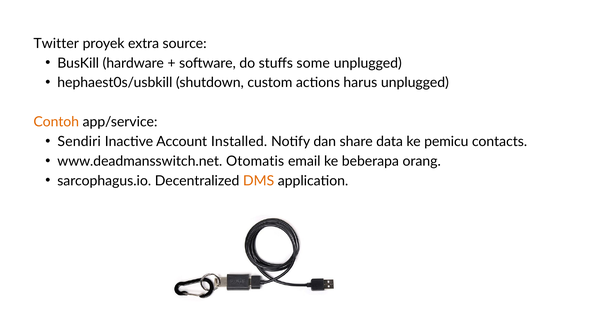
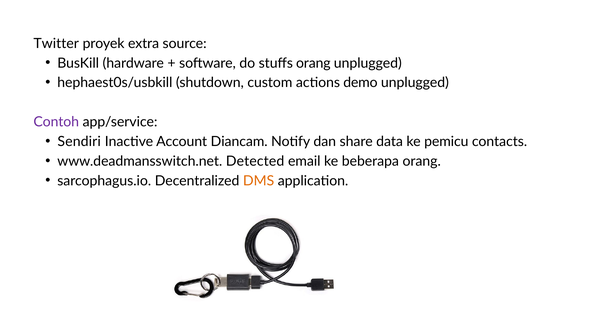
stuffs some: some -> orang (313, 63)
harus: harus -> demo (360, 83)
Contoh colour: orange -> purple (56, 122)
Installed: Installed -> Diancam (239, 142)
Otomatis: Otomatis -> Detected (255, 161)
